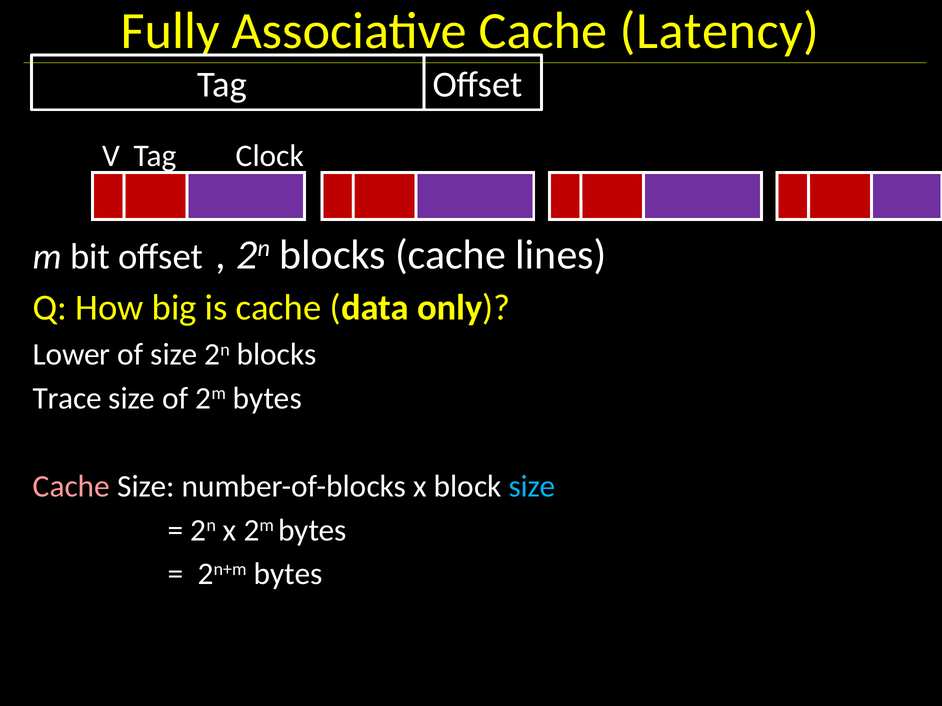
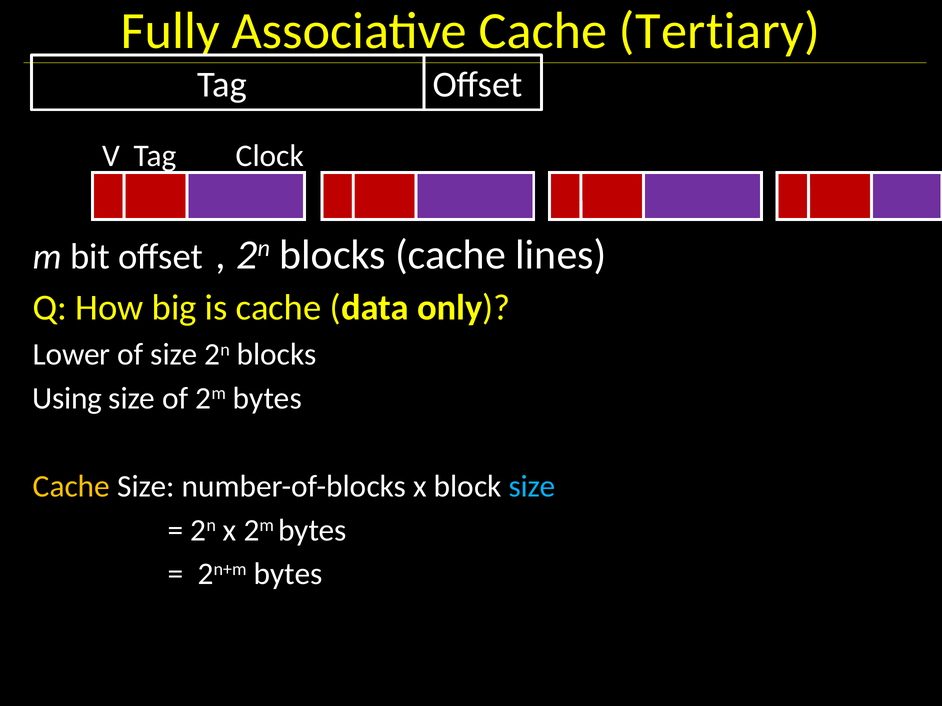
Latency: Latency -> Tertiary (720, 31)
Trace: Trace -> Using (67, 399)
Cache colour: pink -> yellow (72, 487)
